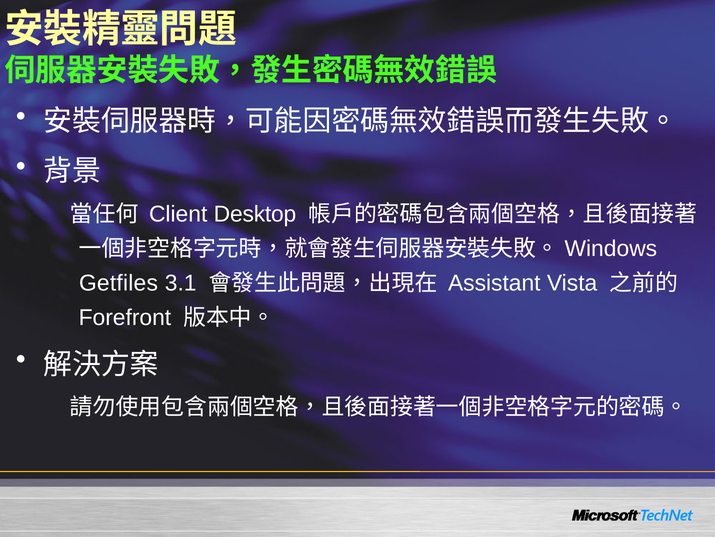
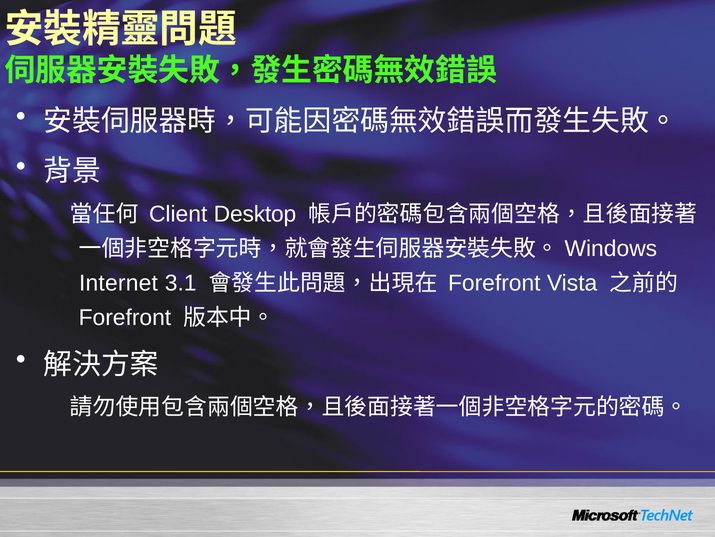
Getfiles: Getfiles -> Internet (118, 283)
Assistant: Assistant -> Forefront (494, 283)
